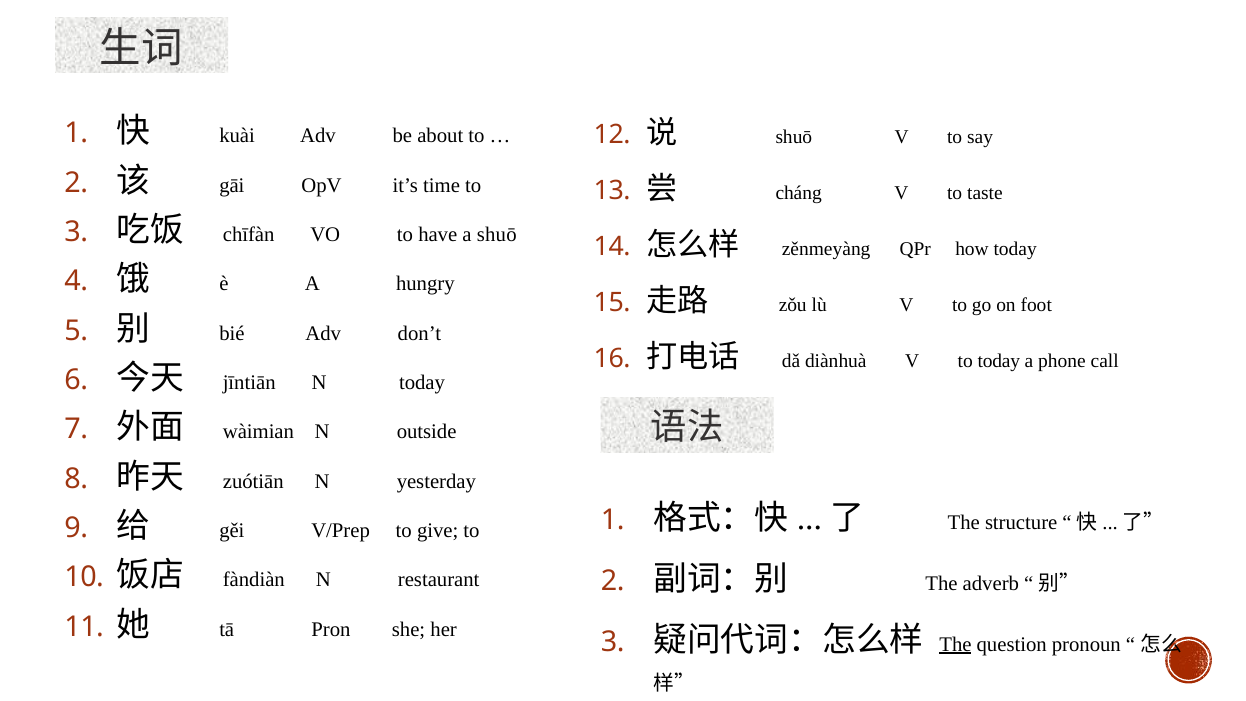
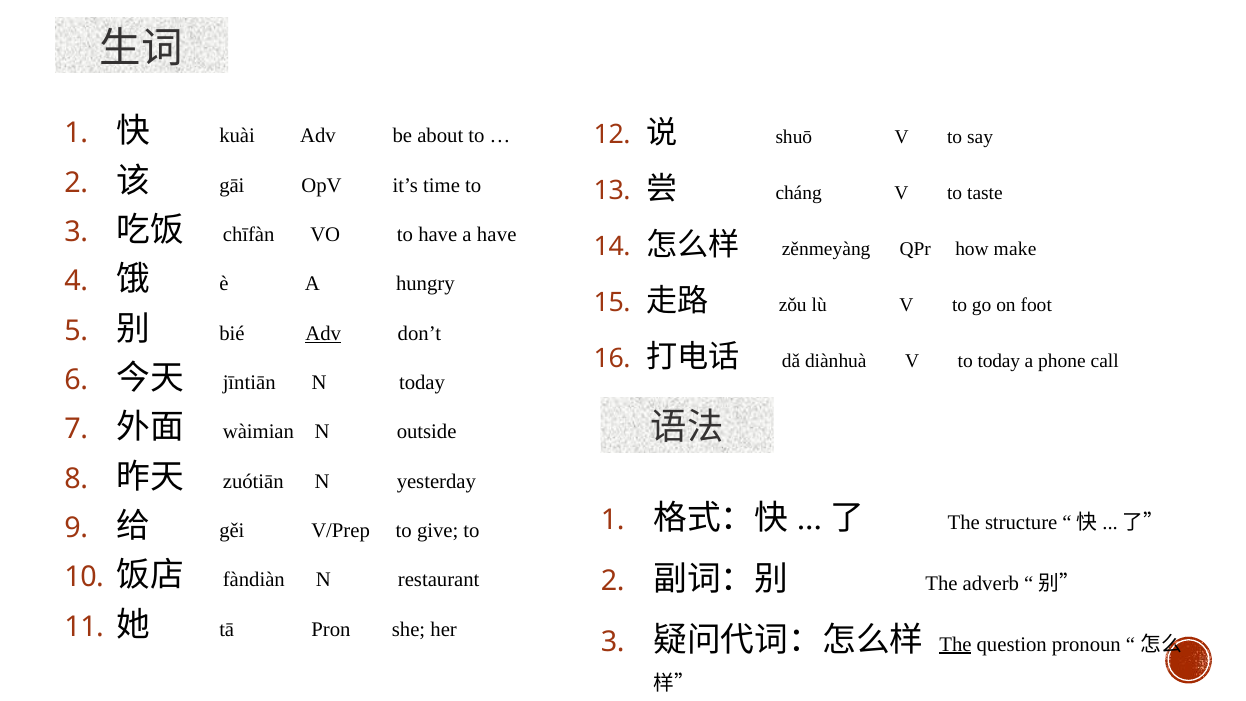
a shuō: shuō -> have (497, 235)
how today: today -> make (1015, 249)
Adv underline: none -> present (323, 333)
